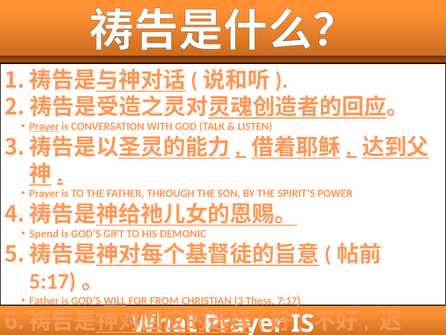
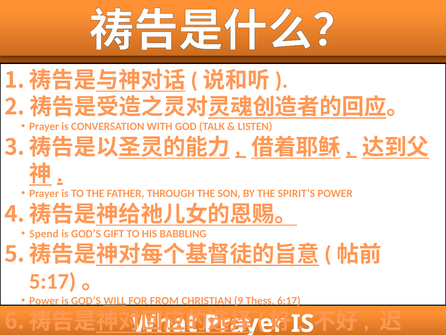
Prayer underline: present -> none (44, 126)
DEMONIC: DEMONIC -> BABBLING (183, 233)
Father: Father -> Power (44, 300)
3: 3 -> 9 (239, 300)
7:17: 7:17 -> 6:17 (289, 300)
